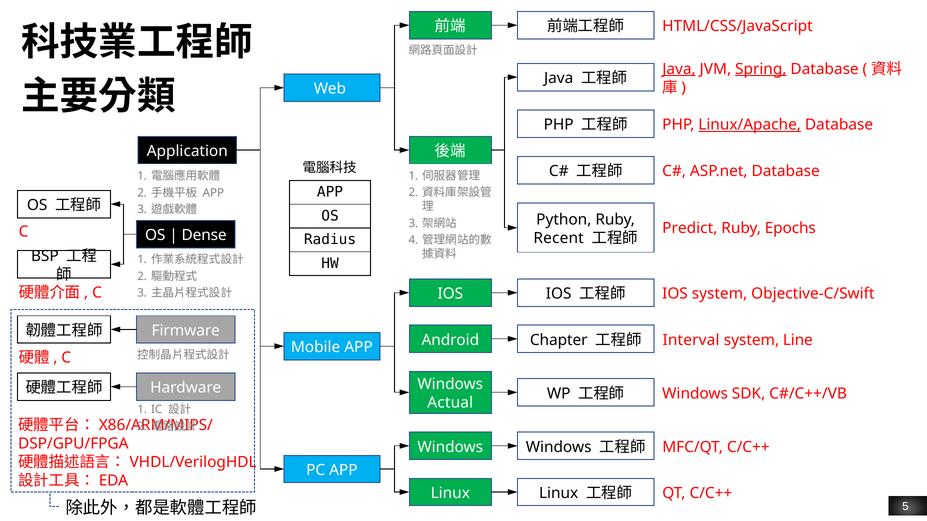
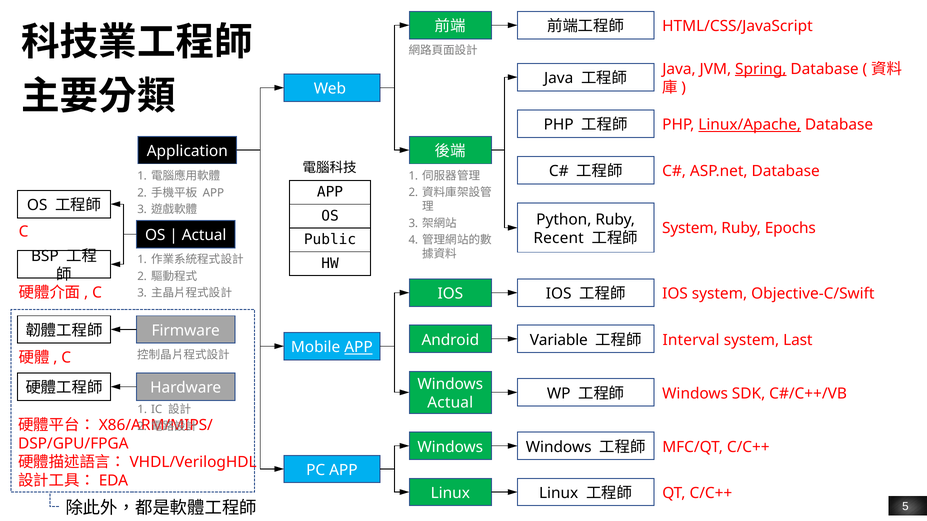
Java underline: present -> none (679, 69)
Predict: Predict -> System (690, 228)
Dense: Dense -> Actual (204, 236)
Radius: Radius -> Public (330, 240)
Chapter: Chapter -> Variable (559, 340)
Line: Line -> Last (798, 340)
APP underline: none -> present (359, 348)
